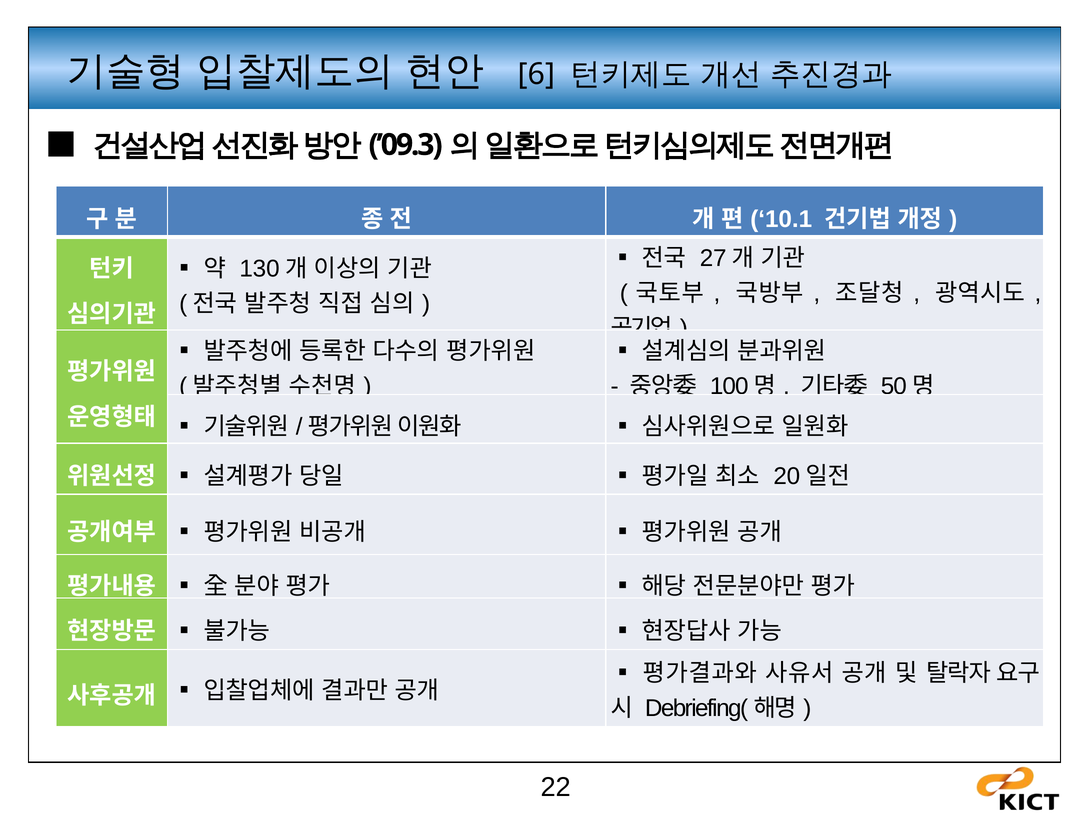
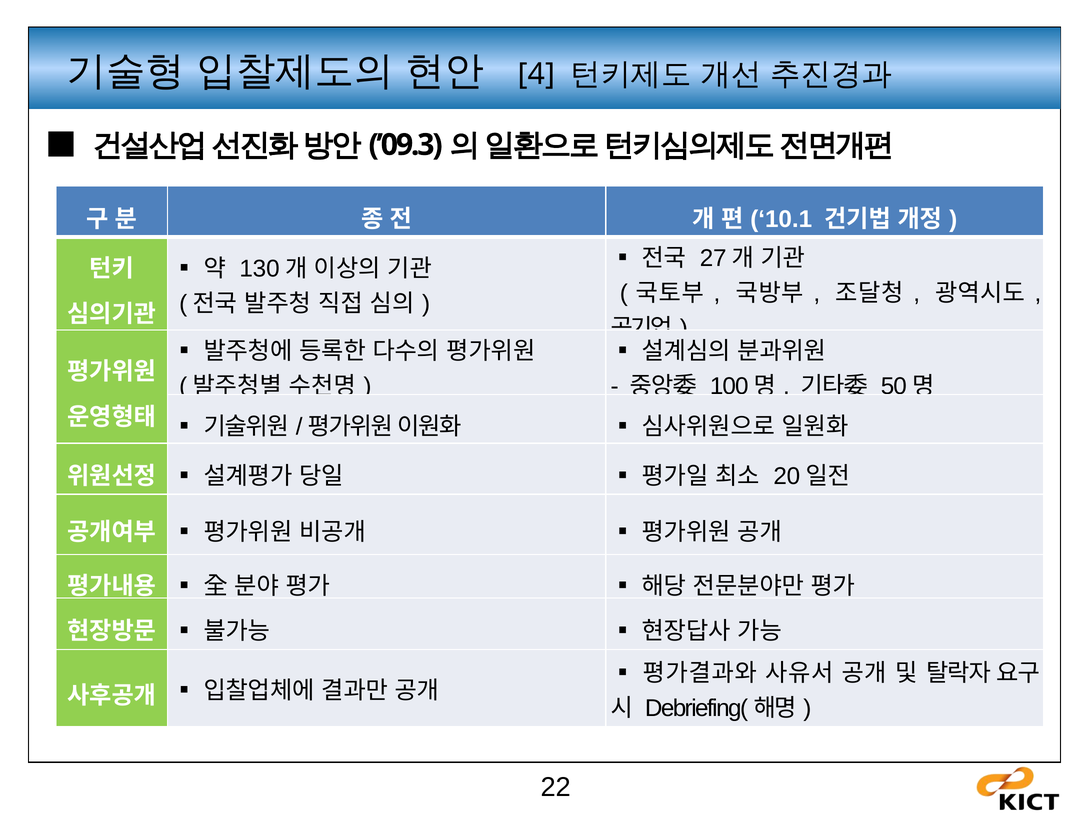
6: 6 -> 4 (537, 74)
